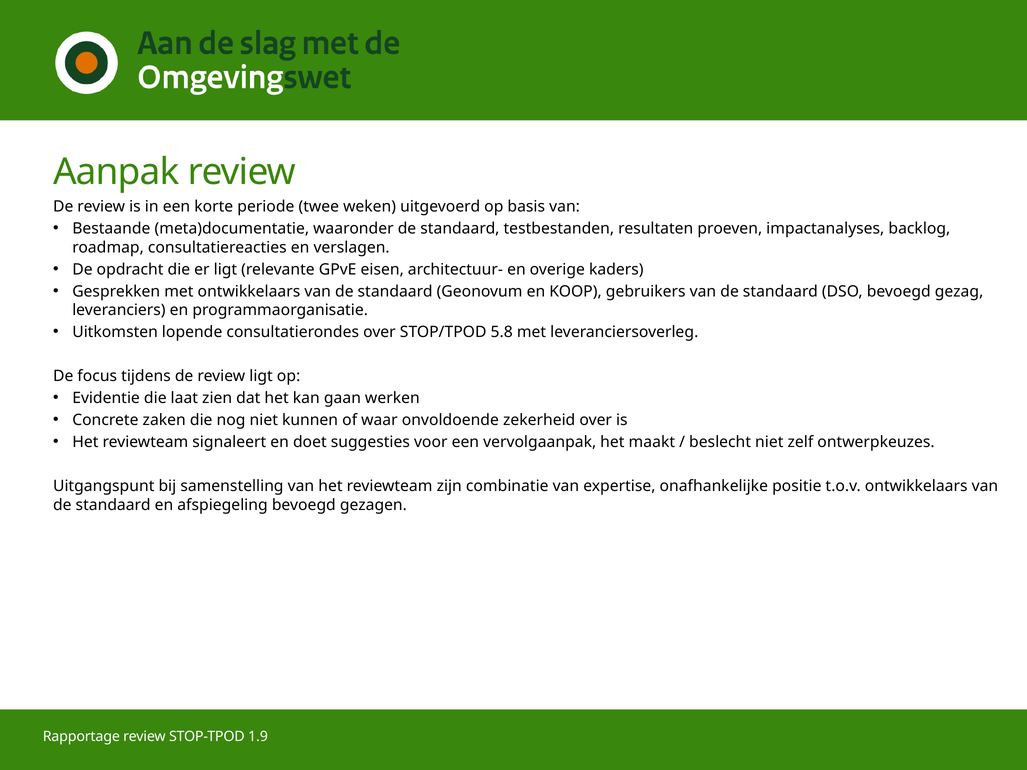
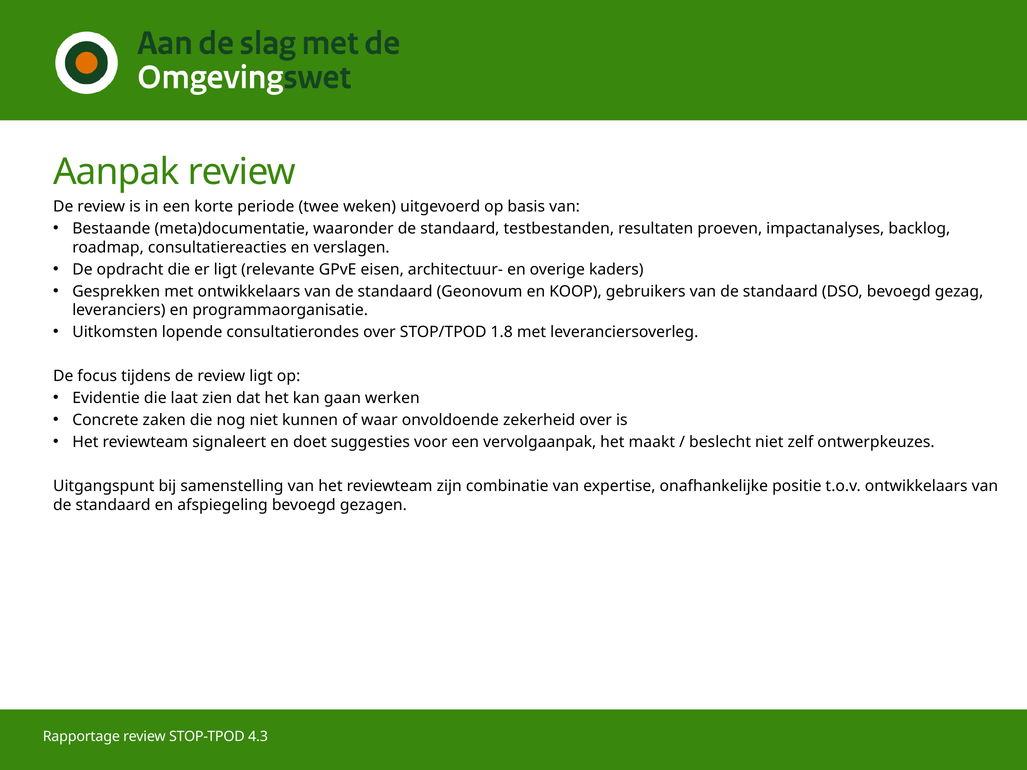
5.8: 5.8 -> 1.8 (502, 332)
1.9: 1.9 -> 4.3 (258, 737)
